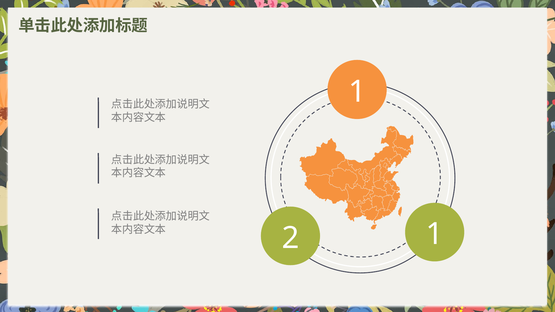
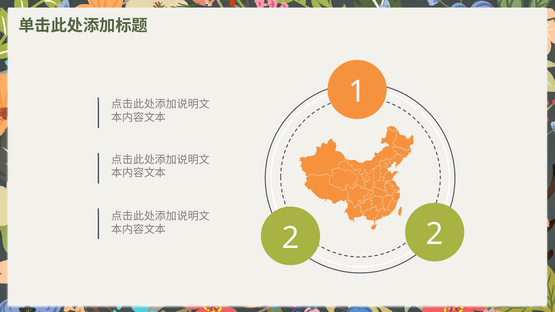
2 1: 1 -> 2 (435, 234)
